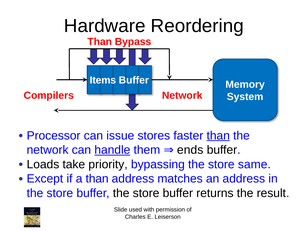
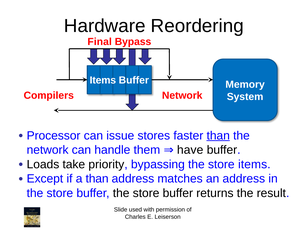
Than: Than -> Final (100, 42)
handle underline: present -> none (112, 150)
ends: ends -> have (190, 150)
store same: same -> items (254, 164)
